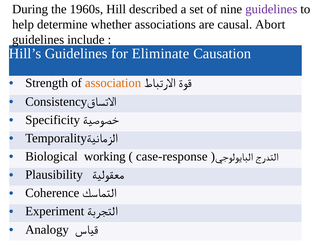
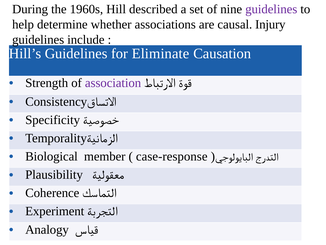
Abort: Abort -> Injury (270, 24)
association colour: orange -> purple (113, 83)
working: working -> member (105, 156)
